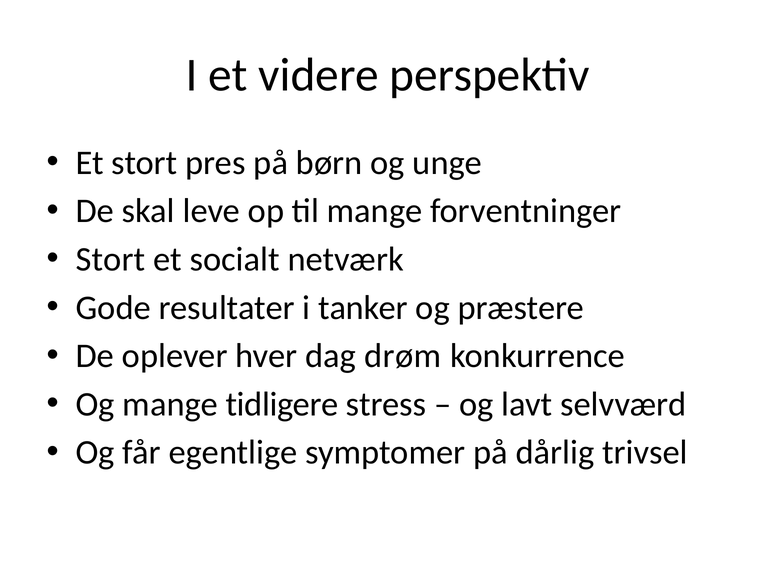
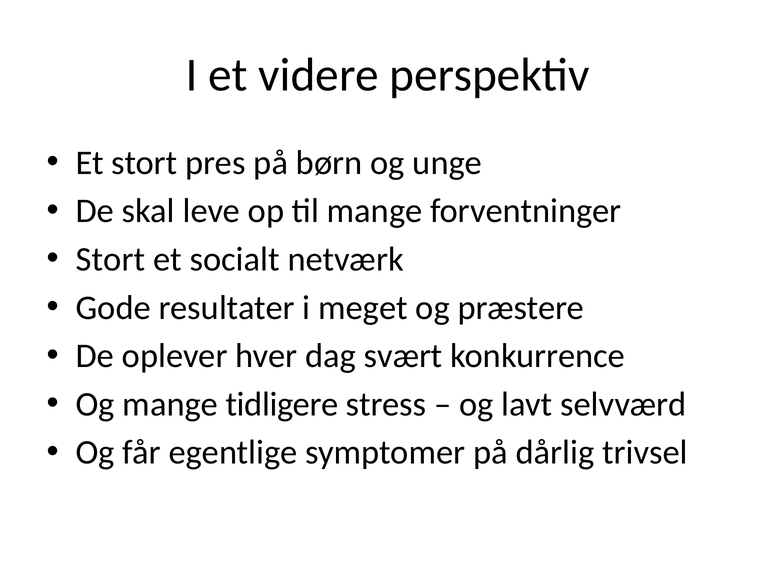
tanker: tanker -> meget (363, 308)
drøm: drøm -> svært (403, 356)
